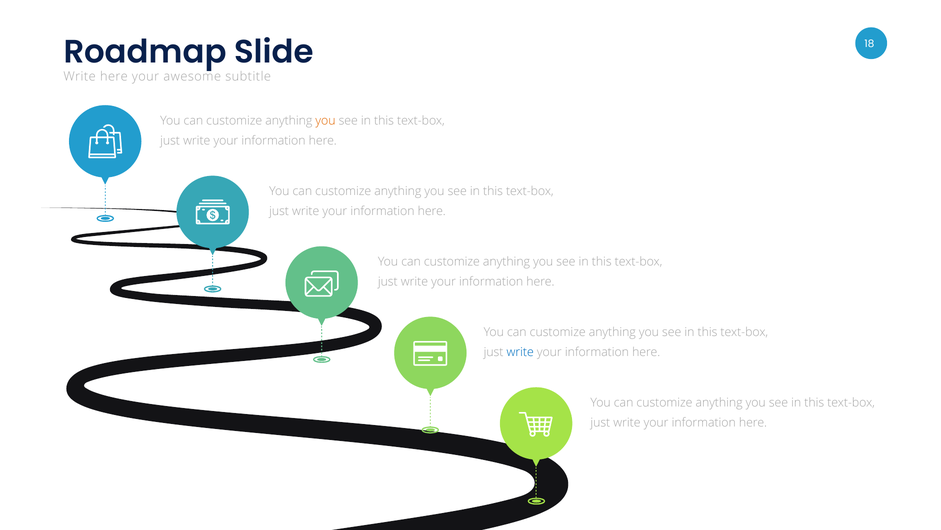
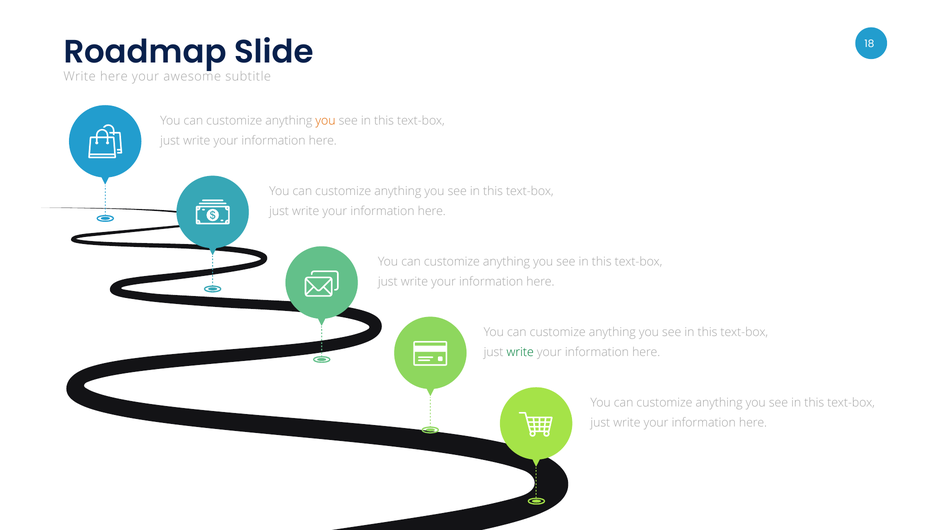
write colour: blue -> green (520, 352)
